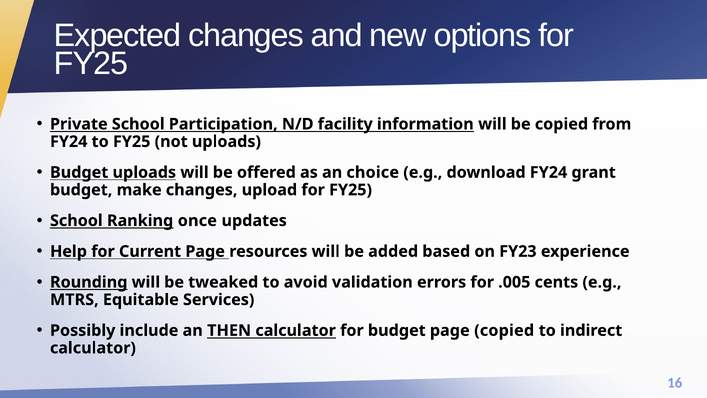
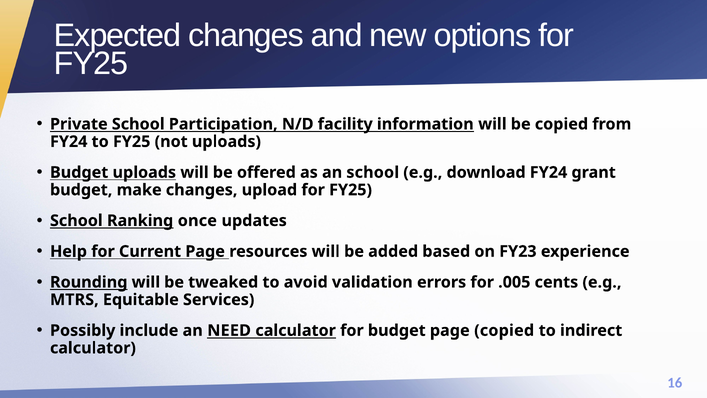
an choice: choice -> school (373, 172)
THEN: THEN -> NEED (229, 330)
